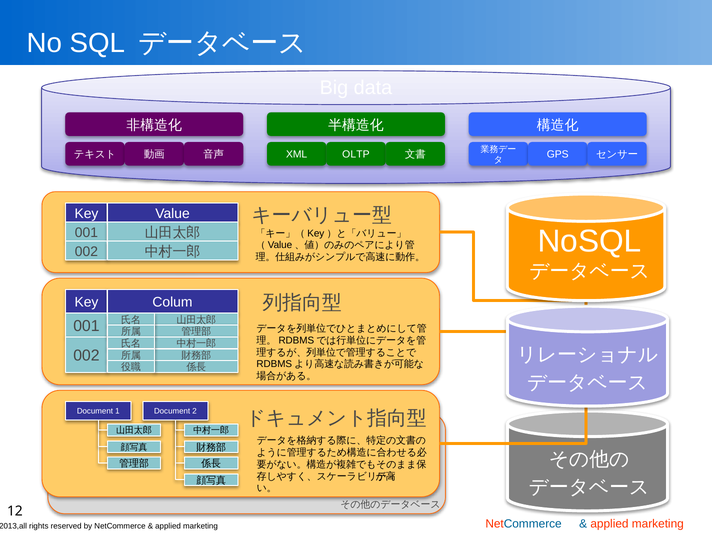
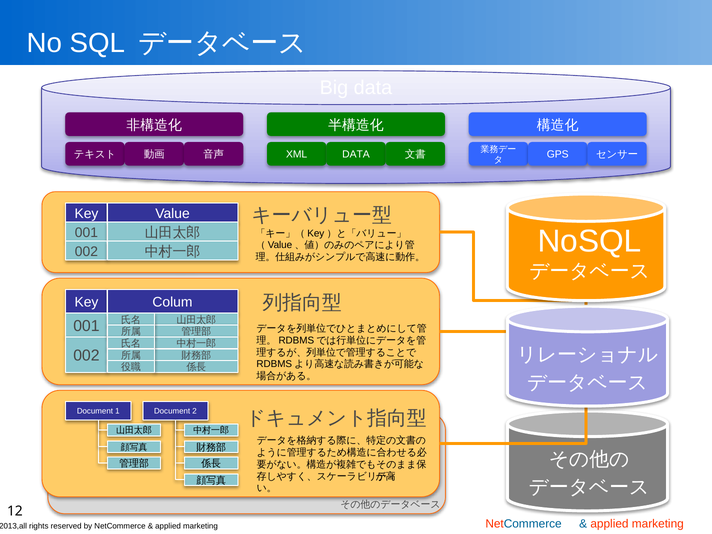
OLTP: OLTP -> DATA (356, 155)
